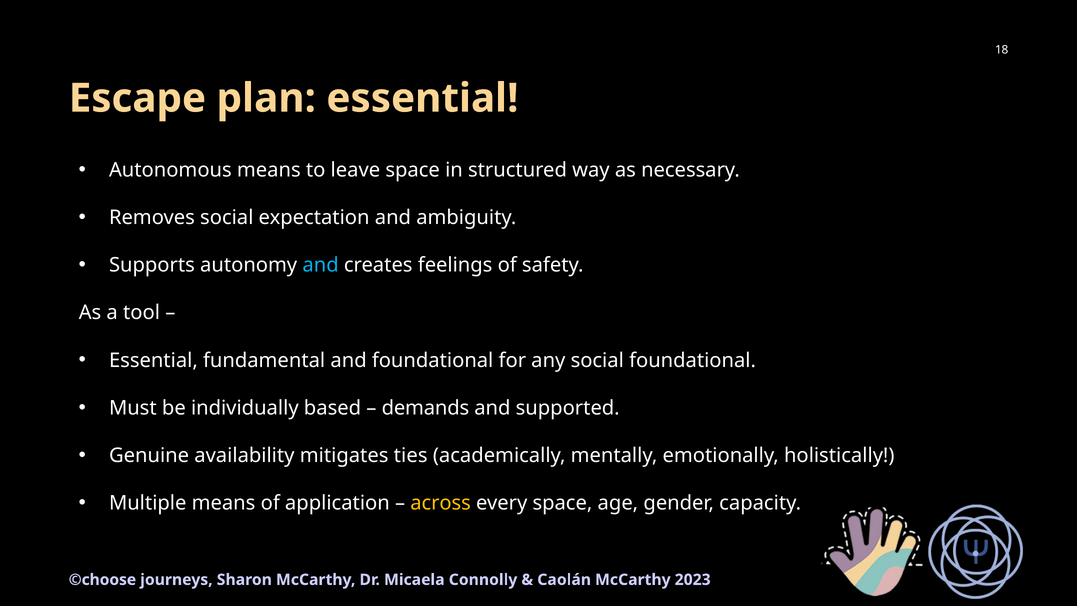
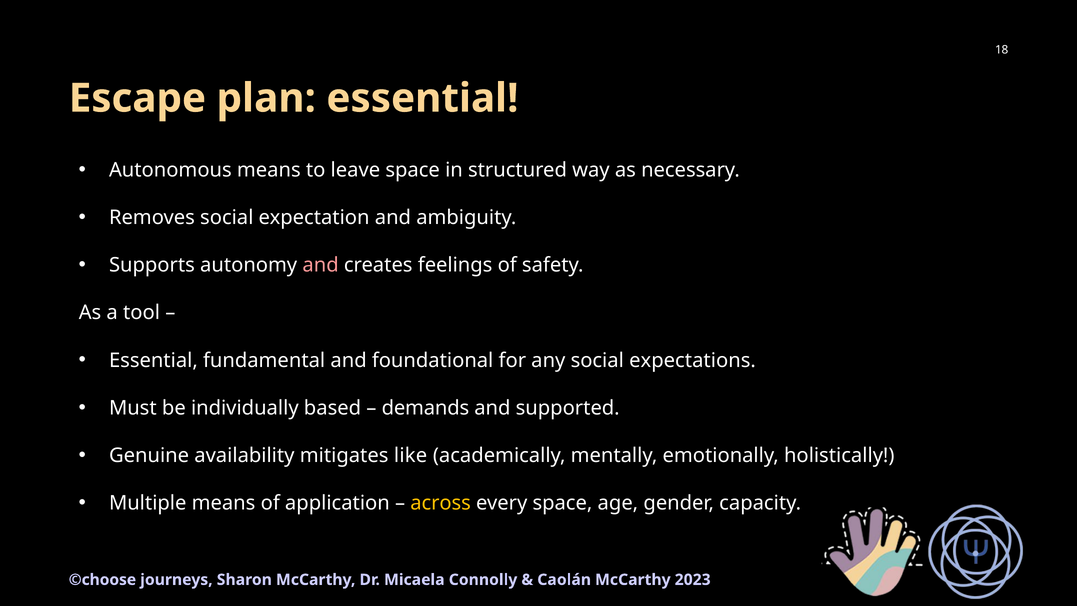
and colour: light blue -> pink (321, 265)
social foundational: foundational -> expectations (693, 360)
ties: ties -> like (411, 455)
